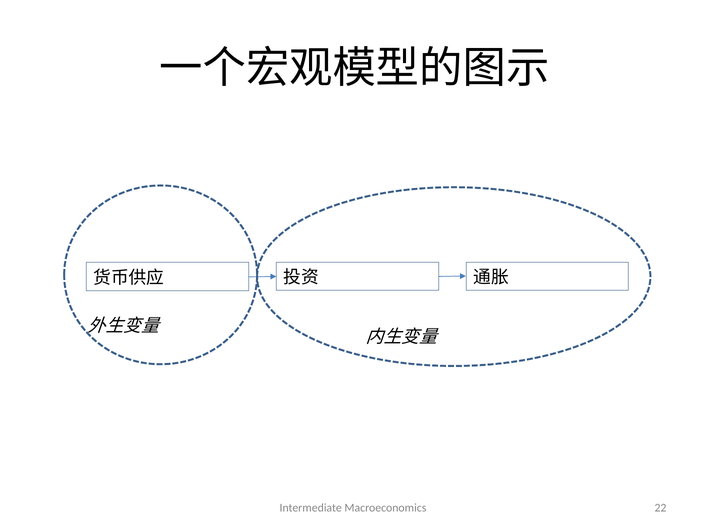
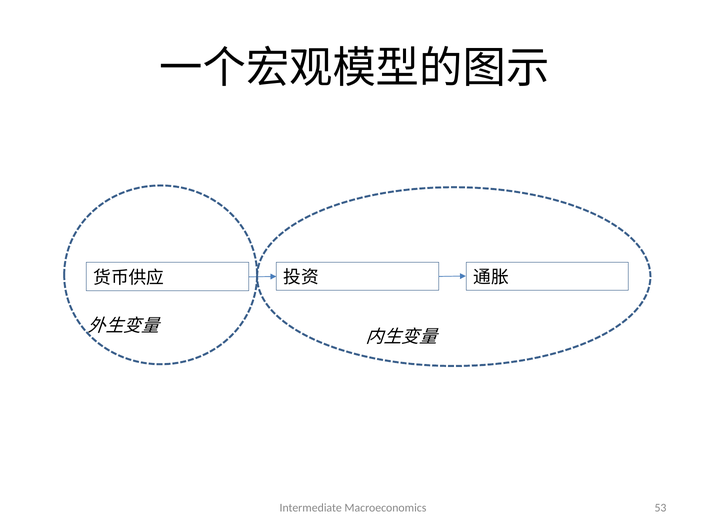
22: 22 -> 53 (660, 508)
